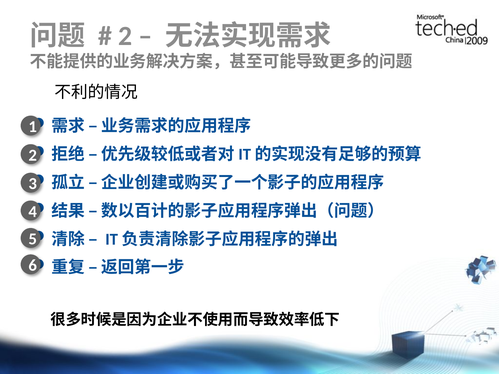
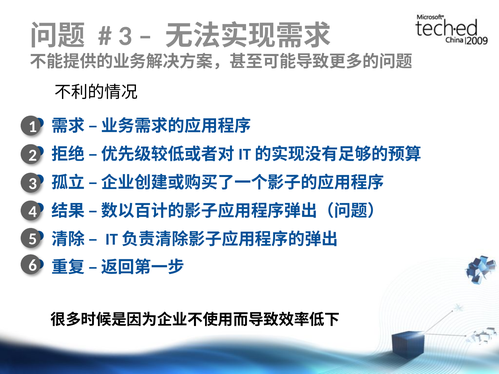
2: 2 -> 3 (125, 36)
